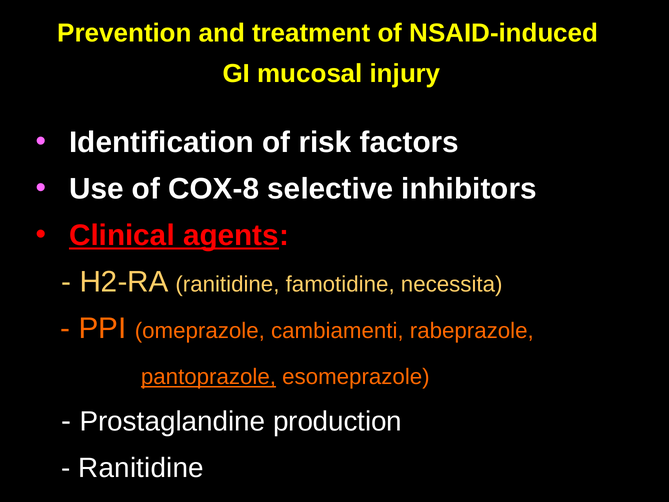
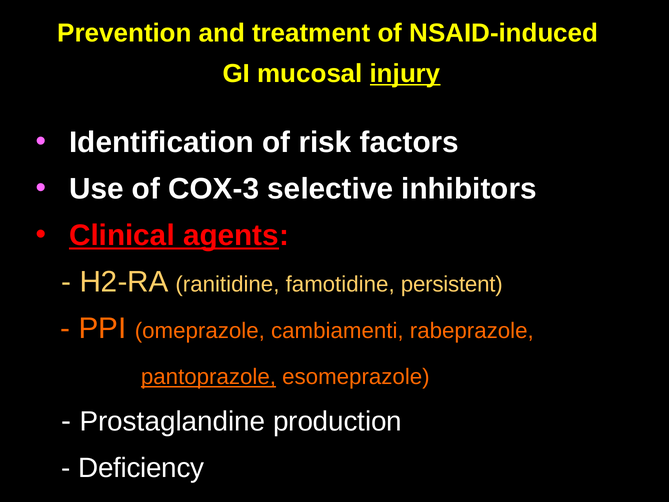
injury underline: none -> present (405, 74)
COX-8: COX-8 -> COX-3 (214, 189)
necessita: necessita -> persistent (452, 284)
Ranitidine: Ranitidine -> Deficiency (141, 468)
